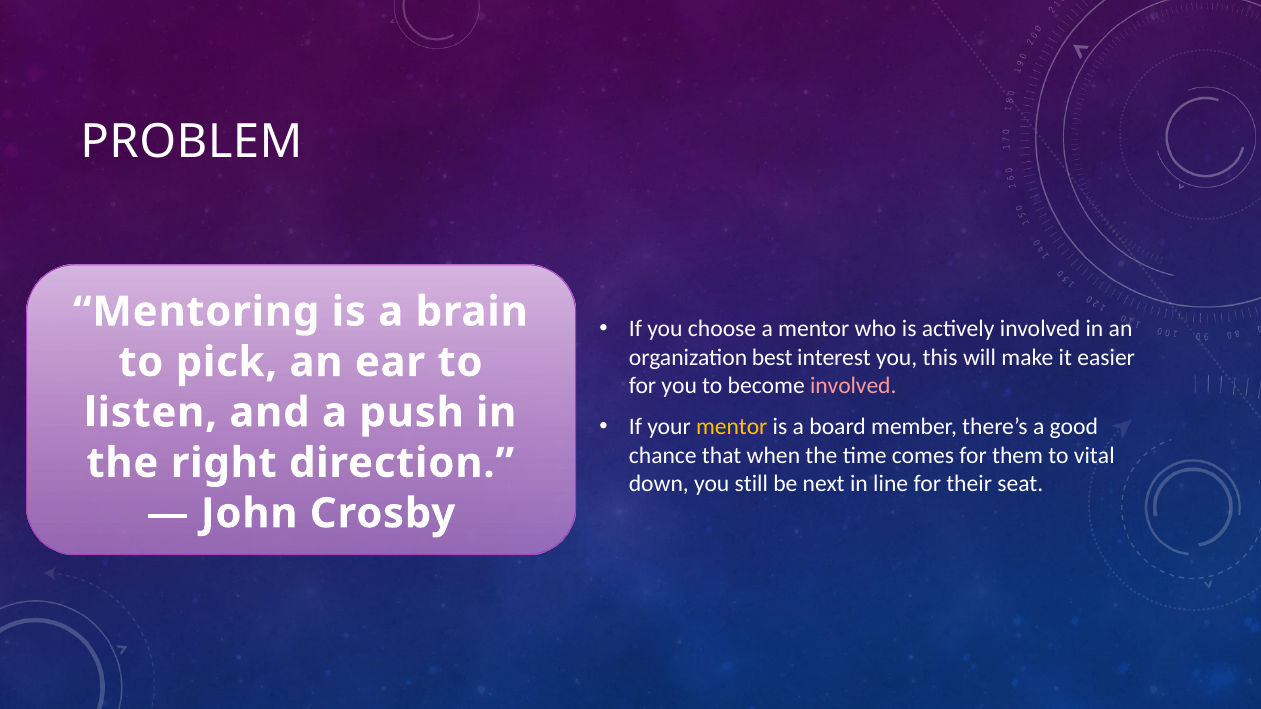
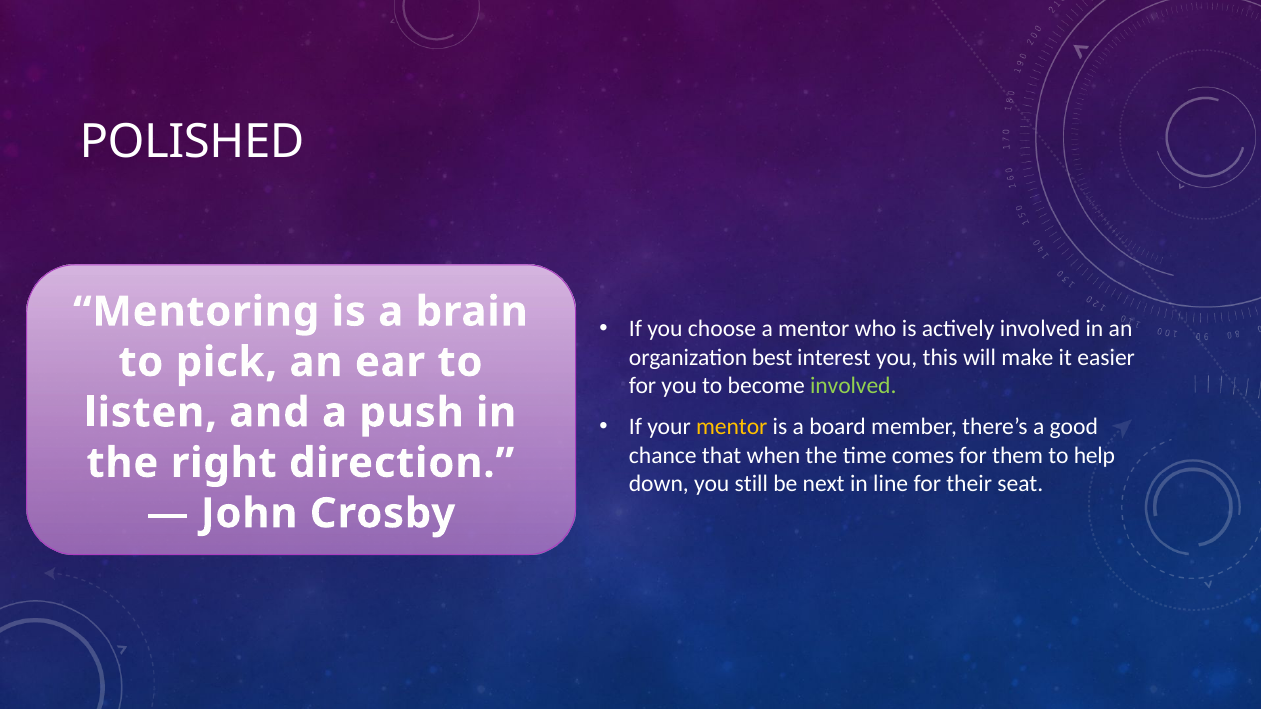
PROBLEM: PROBLEM -> POLISHED (192, 142)
involved colour: pink -> light green (853, 386)
vital: vital -> help (1094, 456)
